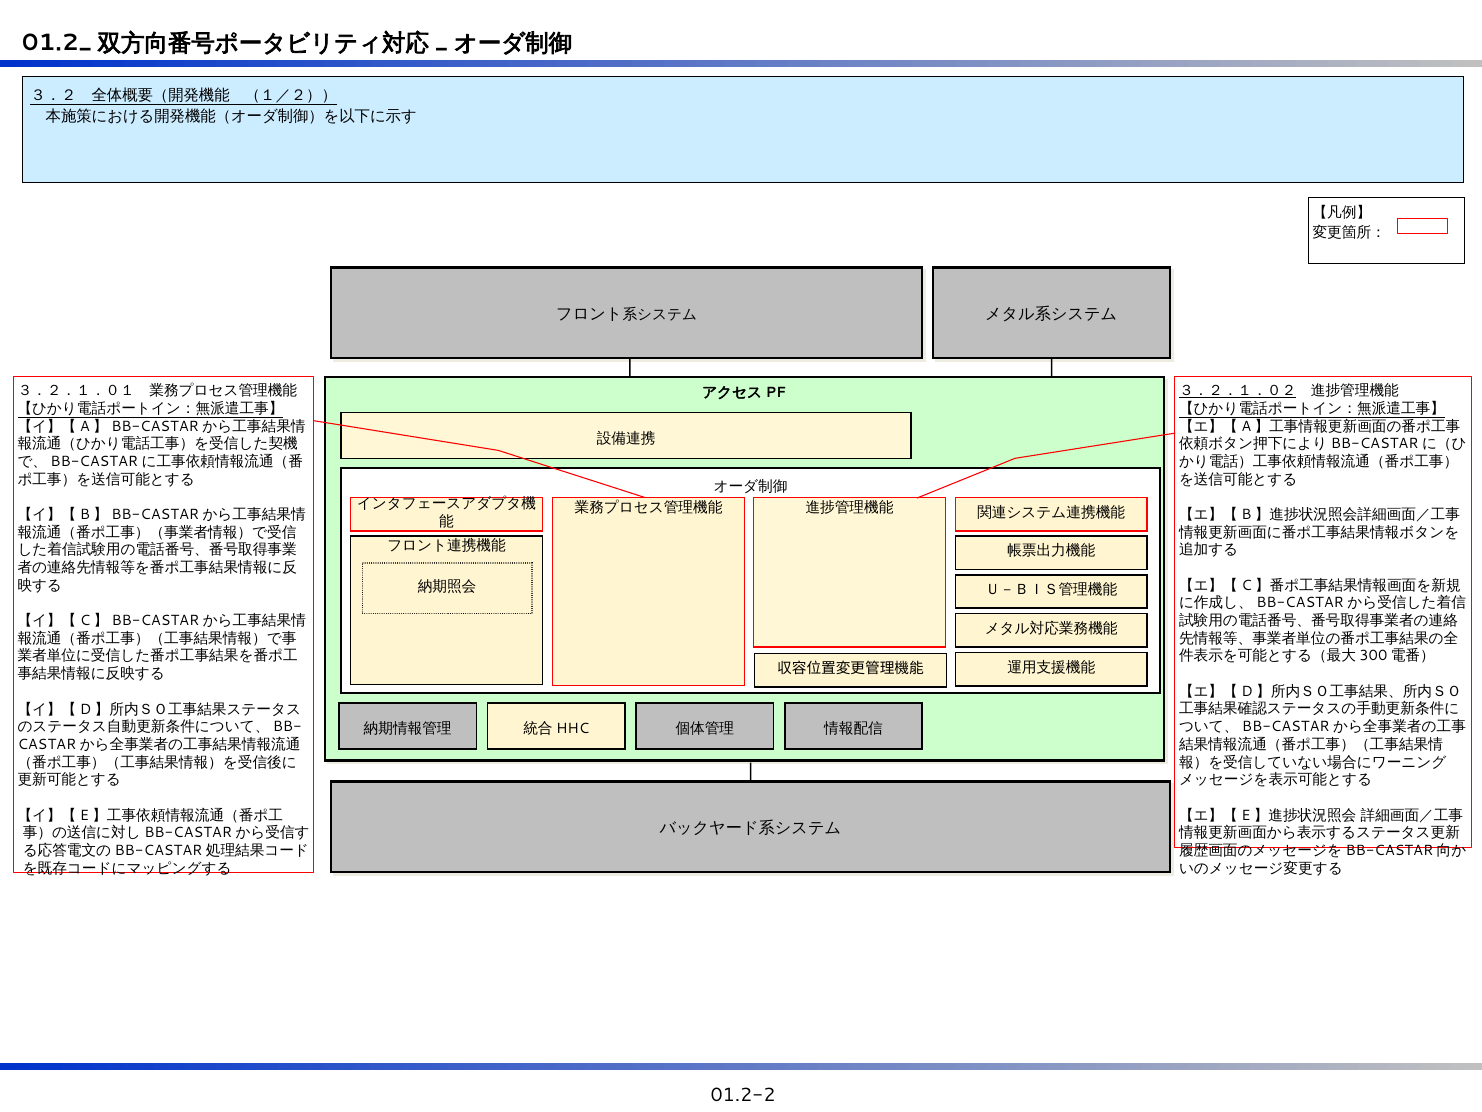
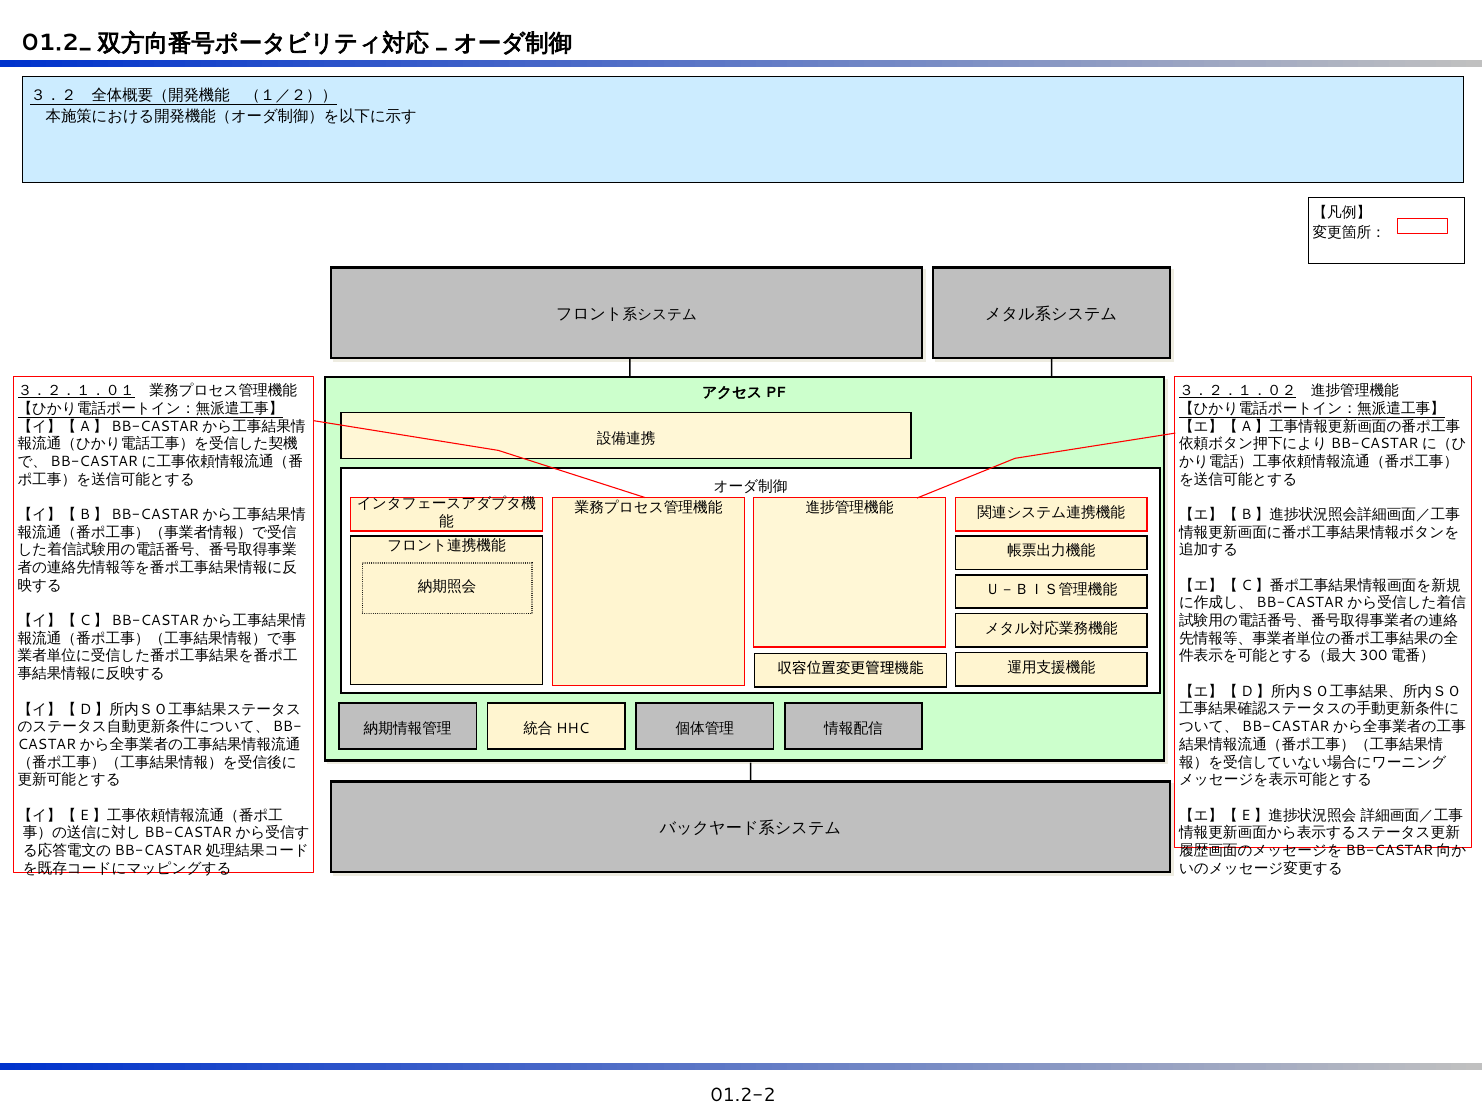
３．２．１．０１ underline: none -> present (76, 391)
